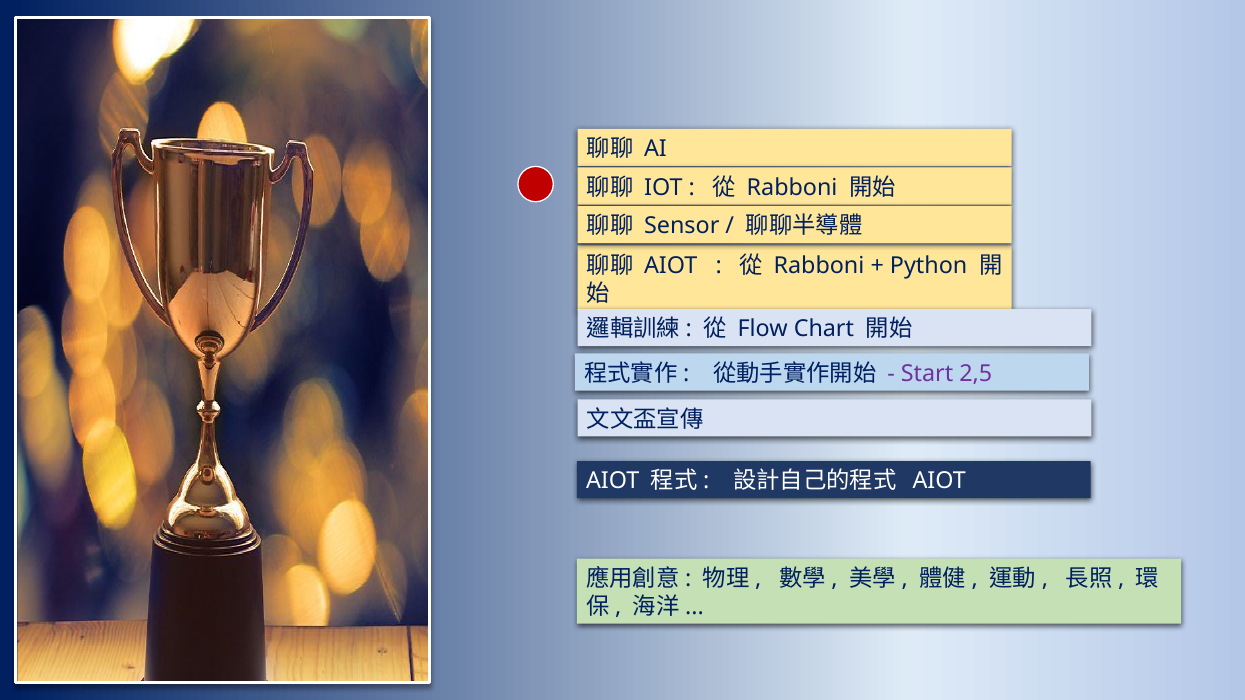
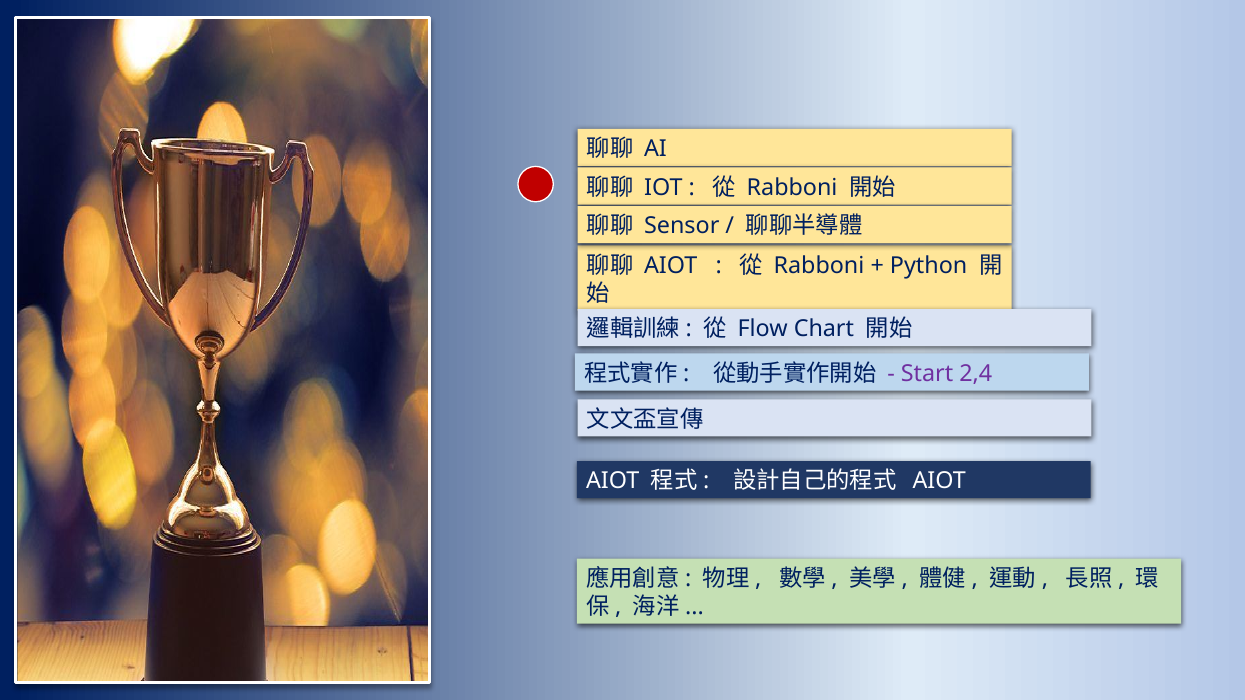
2,5: 2,5 -> 2,4 (976, 374)
